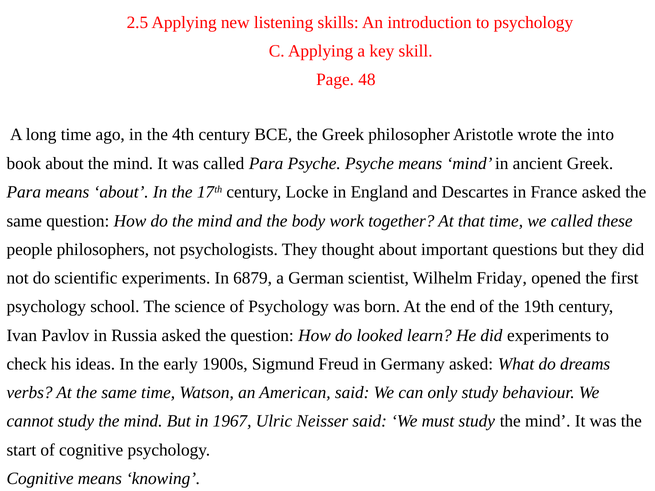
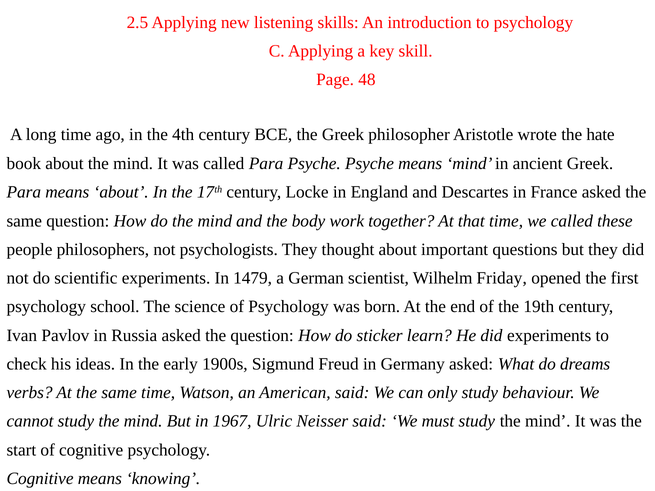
into: into -> hate (601, 135)
6879: 6879 -> 1479 (253, 278)
looked: looked -> sticker (380, 336)
